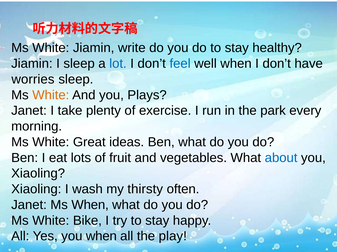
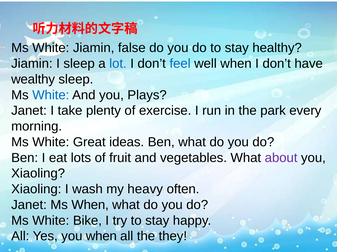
write: write -> false (132, 48)
worries: worries -> wealthy (33, 80)
White colour: orange -> blue (51, 95)
about colour: blue -> purple (281, 158)
thirsty: thirsty -> heavy (145, 190)
play: play -> they (173, 237)
